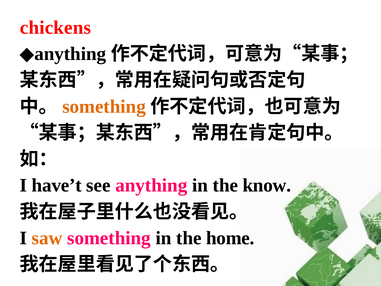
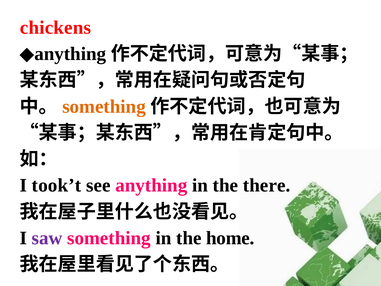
have’t: have’t -> took’t (57, 185)
know: know -> there (267, 185)
saw colour: orange -> purple (47, 238)
